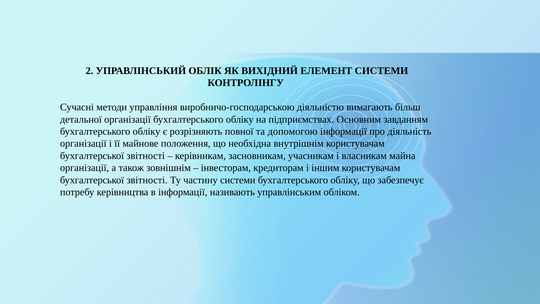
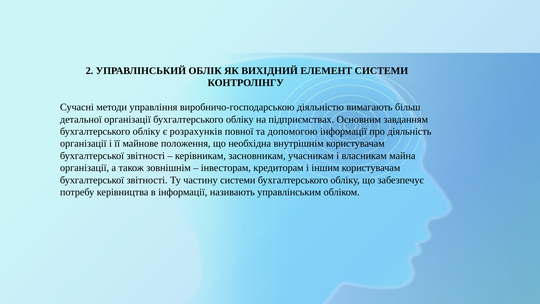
розрізняють: розрізняють -> розрахунків (196, 131)
